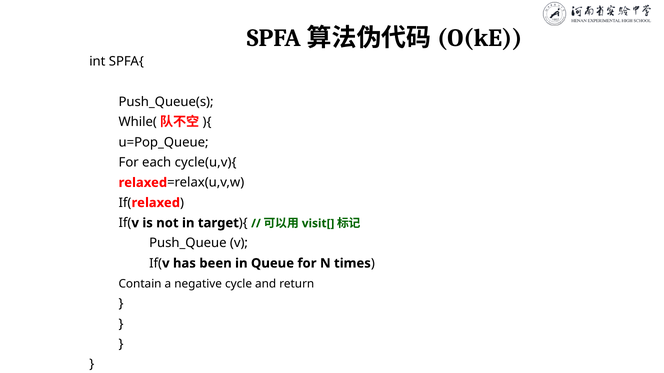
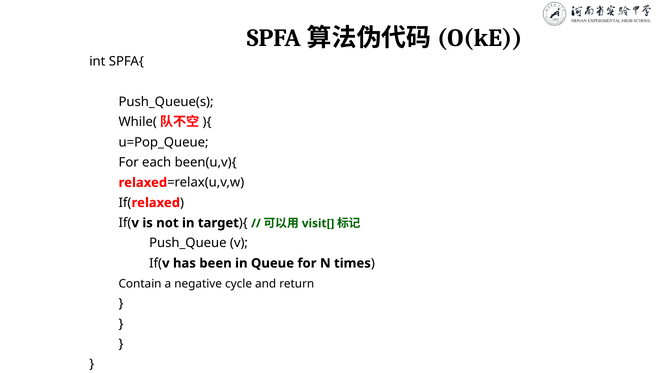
cycle(u,v){: cycle(u,v){ -> been(u,v){ (206, 163)
